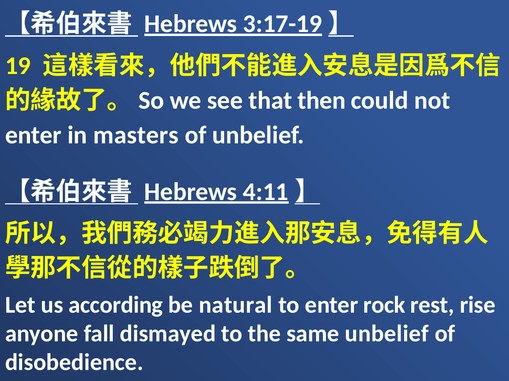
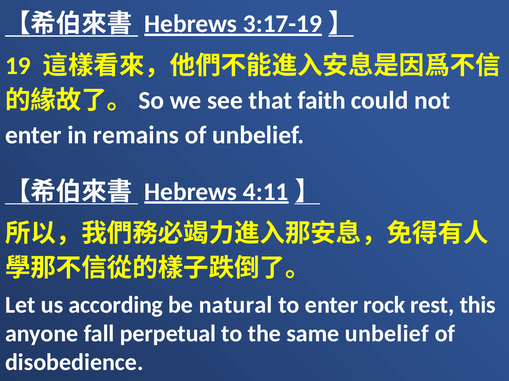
then: then -> faith (322, 101)
masters: masters -> remains (136, 135)
rise: rise -> this (478, 305)
dismayed: dismayed -> perpetual (168, 334)
